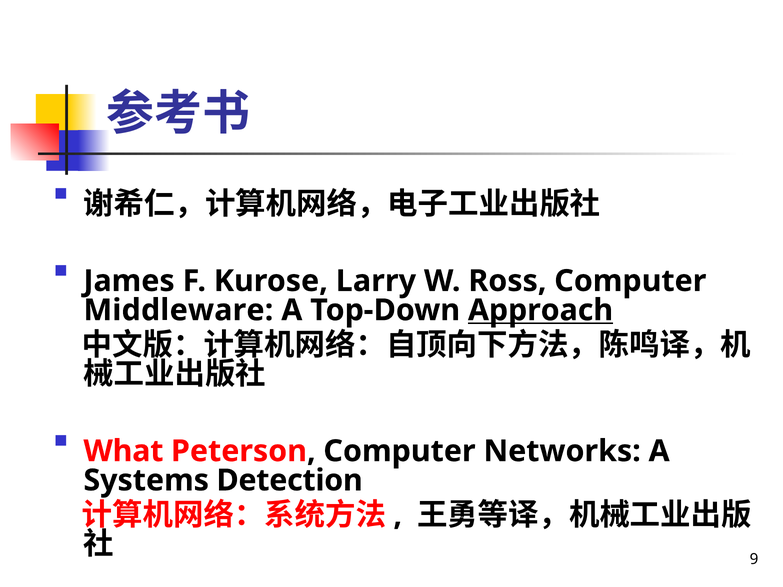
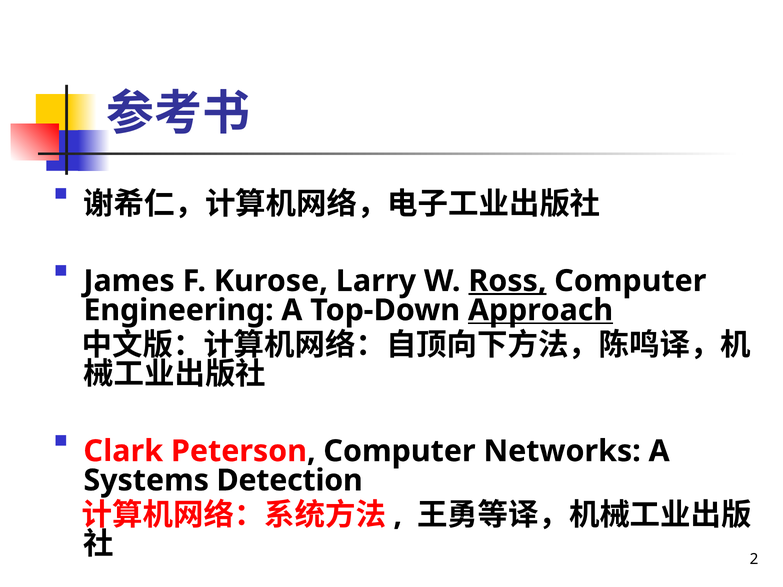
Ross underline: none -> present (507, 281)
Middleware: Middleware -> Engineering (179, 310)
What: What -> Clark (123, 451)
9: 9 -> 2 (754, 559)
